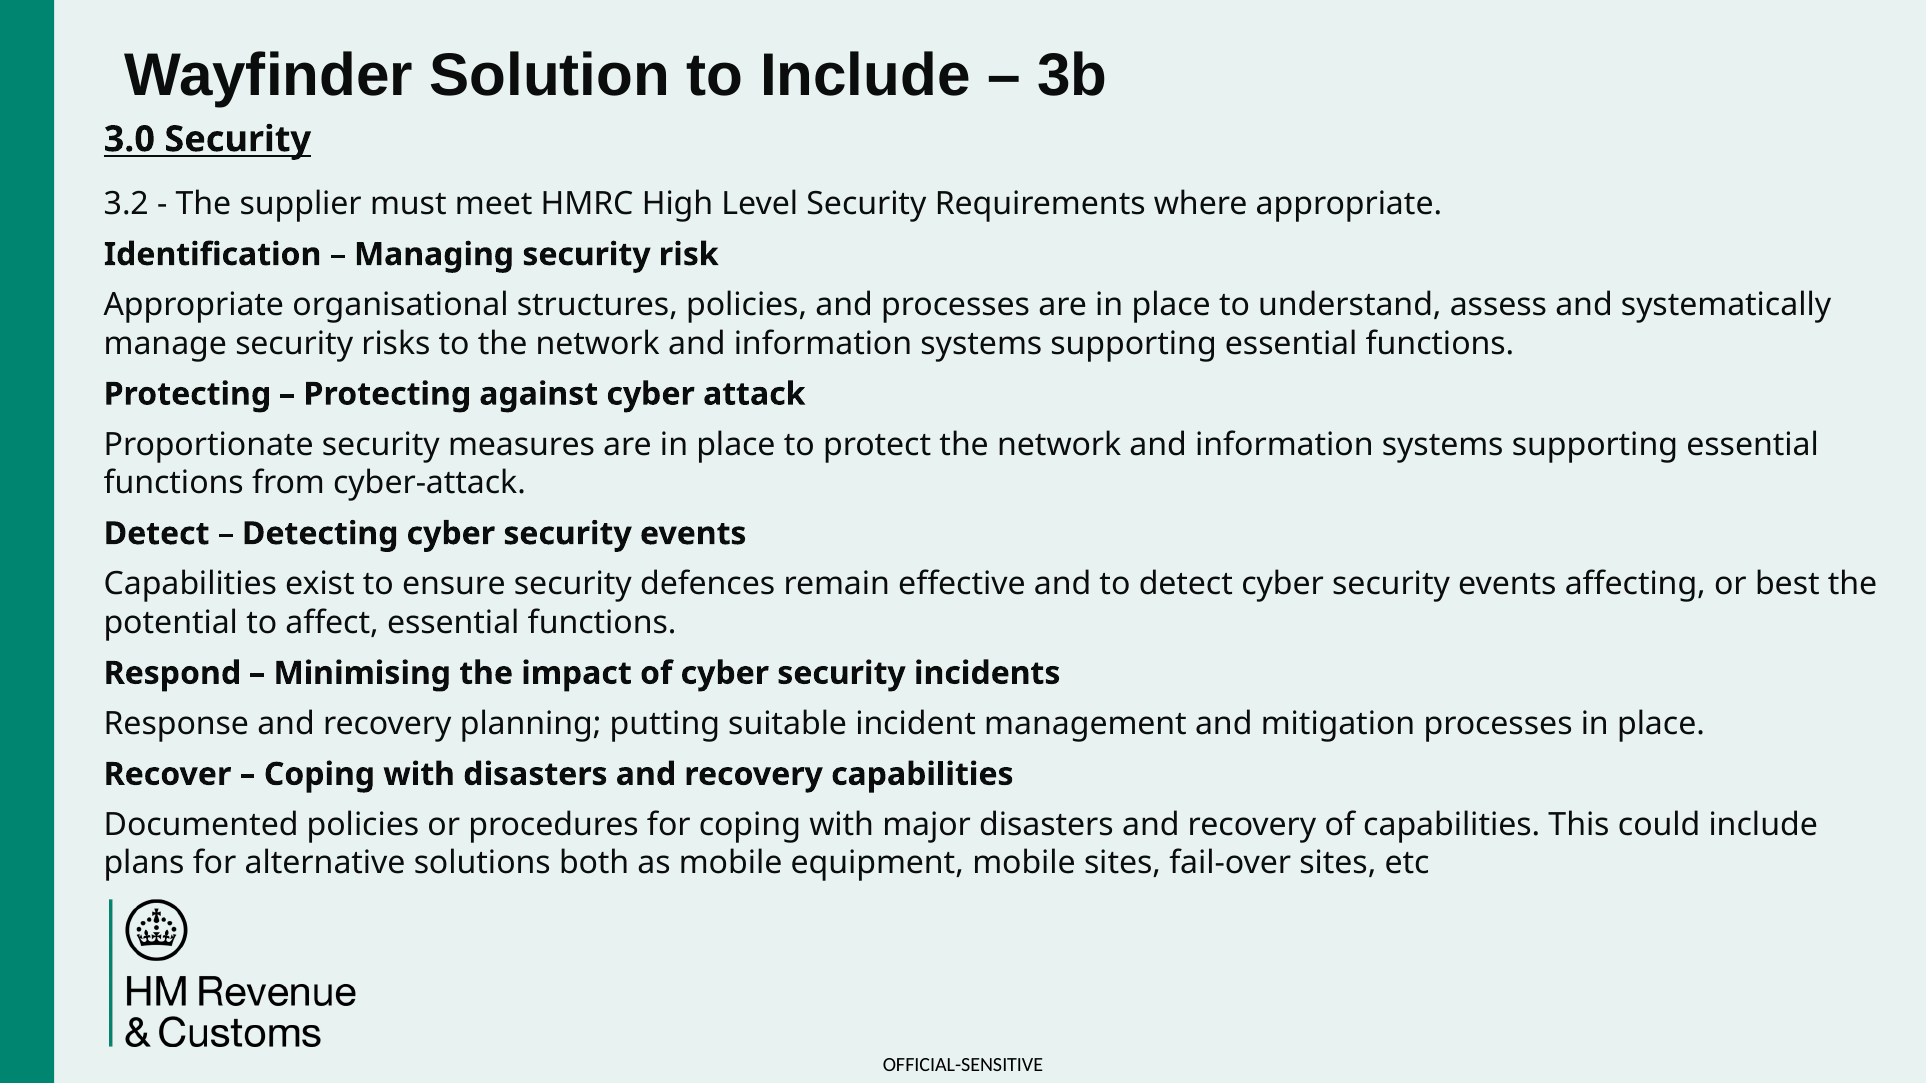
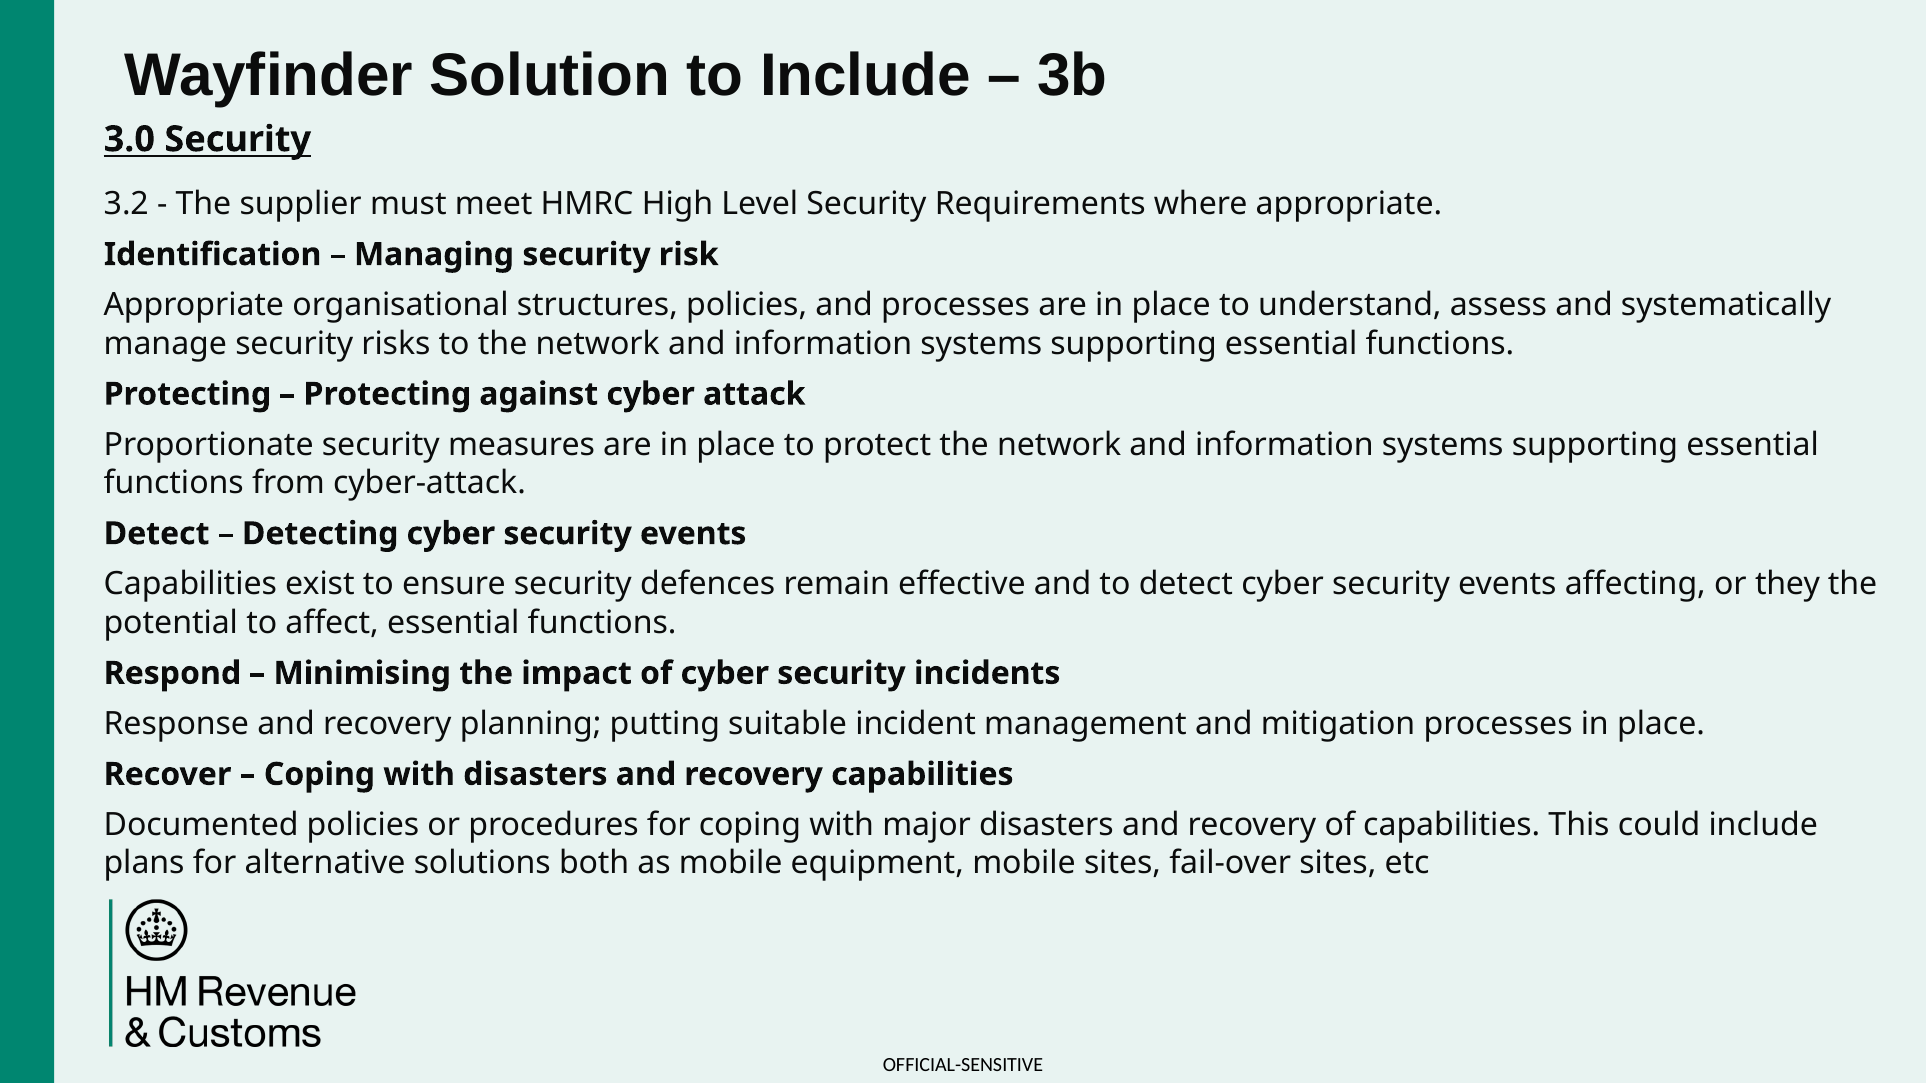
best: best -> they (1788, 584)
